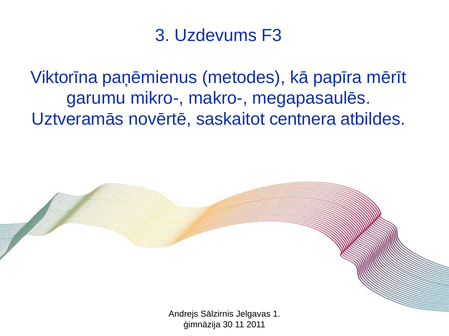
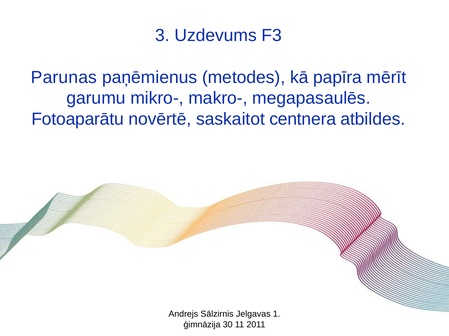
Viktorīna: Viktorīna -> Parunas (64, 77)
Uztveramās: Uztveramās -> Fotoaparātu (78, 119)
